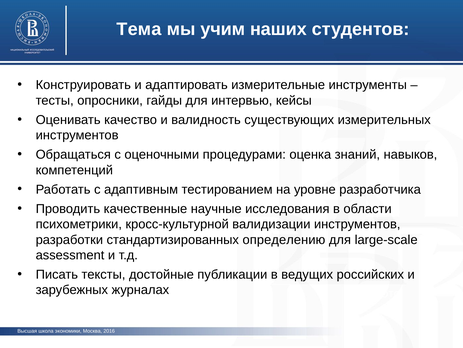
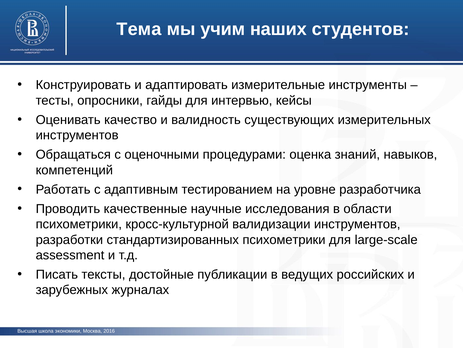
стандартизированных определению: определению -> психометрики (284, 239)
